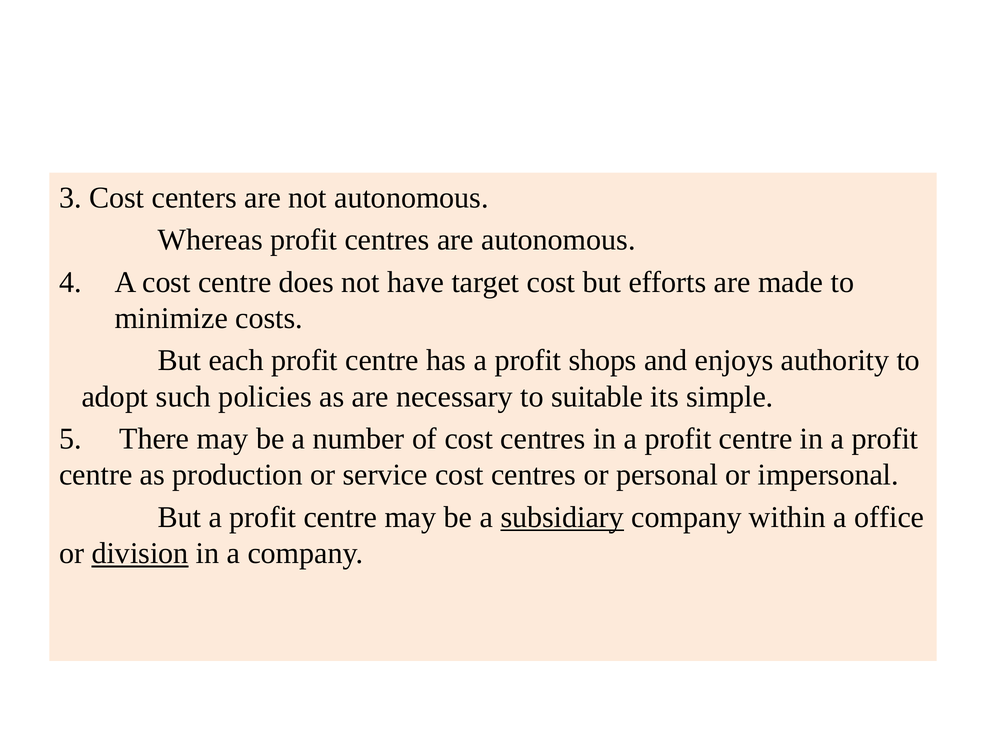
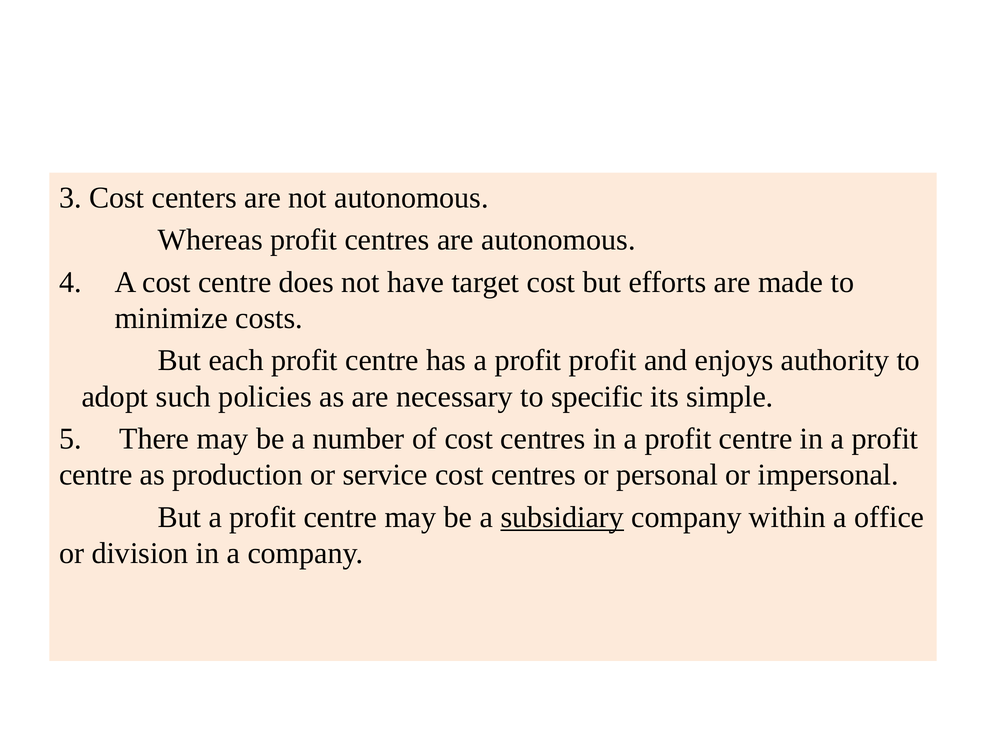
profit shops: shops -> profit (603, 360)
suitable: suitable -> specific (597, 396)
division underline: present -> none (140, 553)
